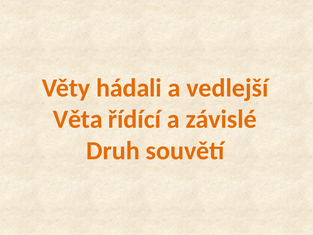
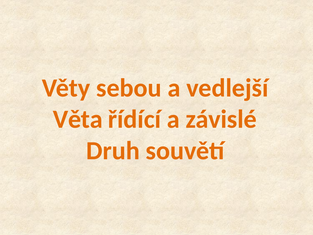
hádali: hádali -> sebou (129, 88)
